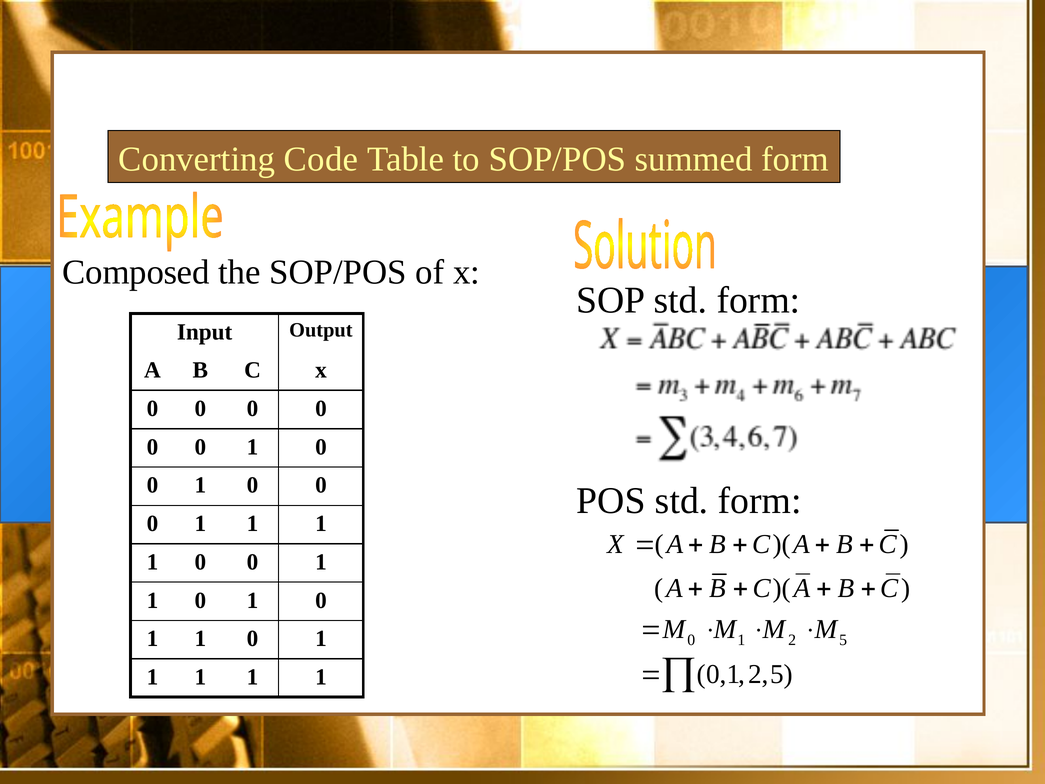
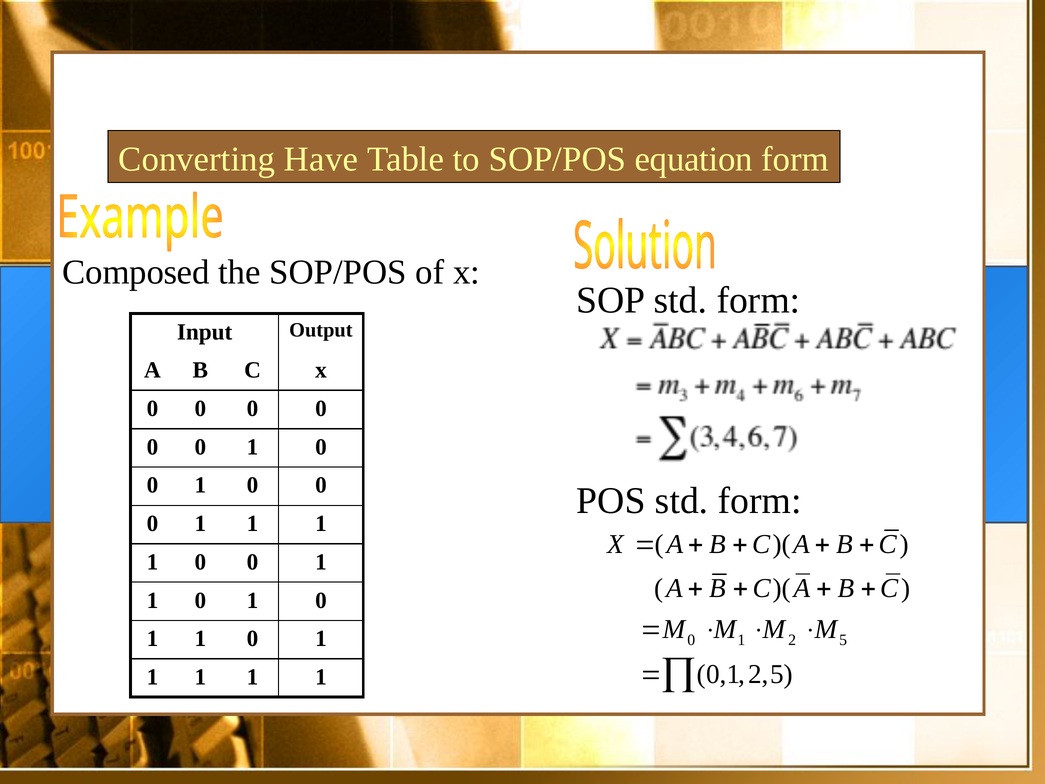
Code: Code -> Have (321, 159)
summed: summed -> equation (694, 159)
